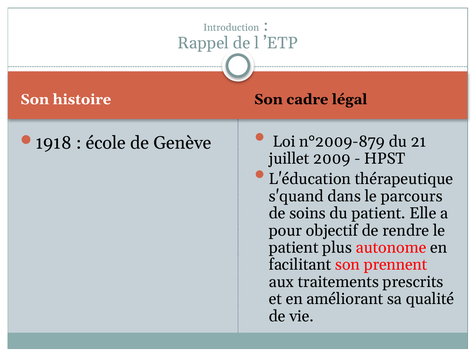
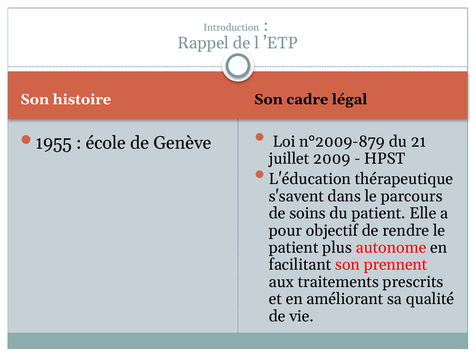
1918: 1918 -> 1955 (54, 143)
s'quand: s'quand -> s'savent (296, 196)
